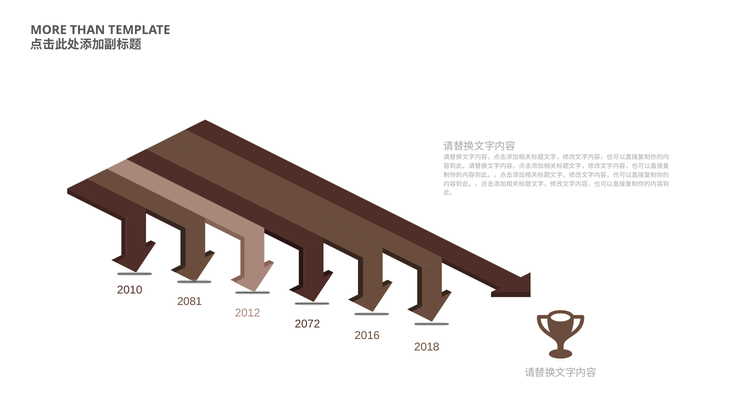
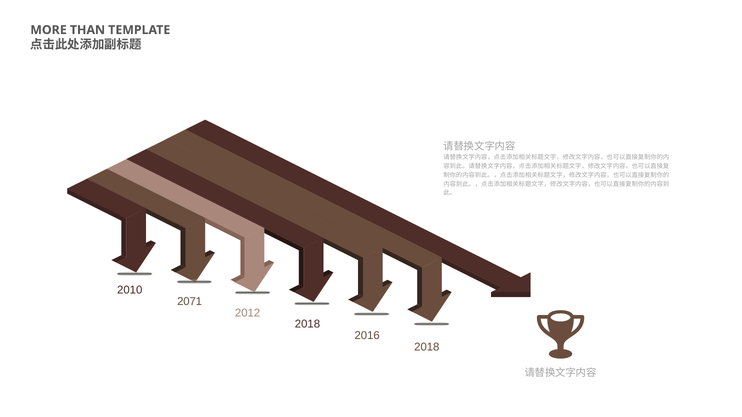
2081: 2081 -> 2071 (190, 302)
2072: 2072 -> 2018 (307, 324)
